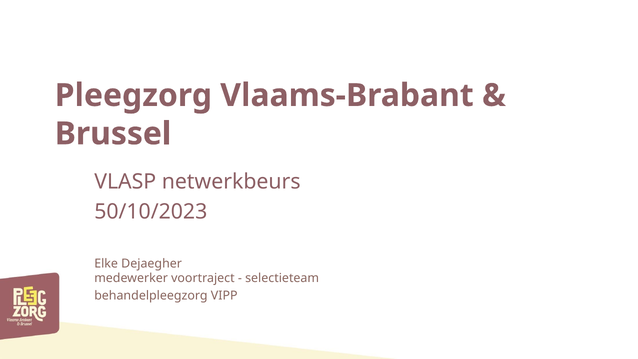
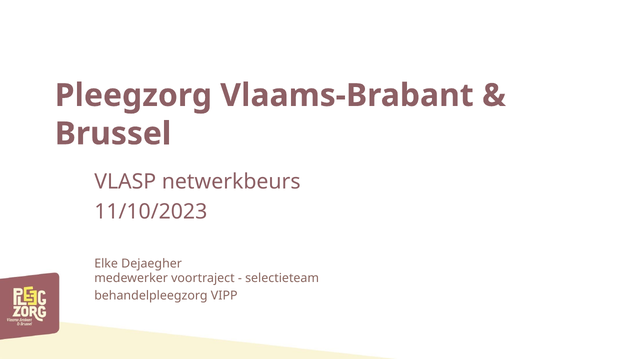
50/10/2023: 50/10/2023 -> 11/10/2023 (151, 212)
